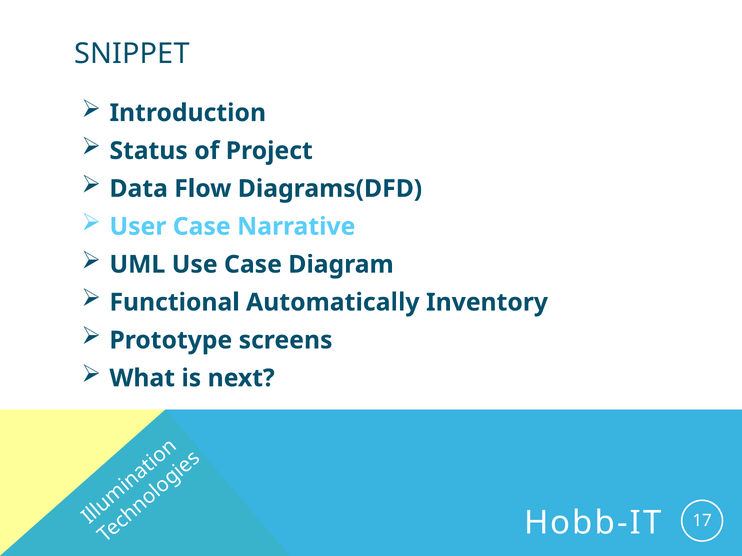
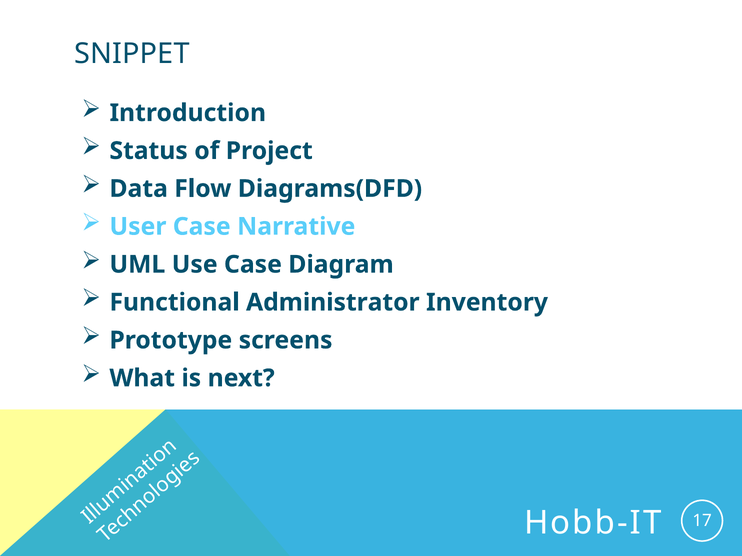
Automatically: Automatically -> Administrator (333, 303)
